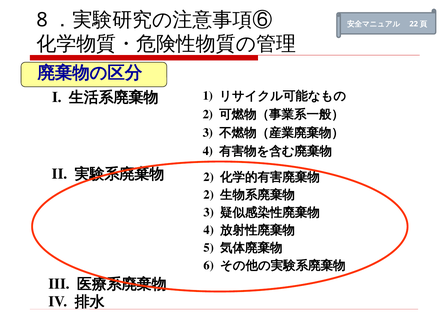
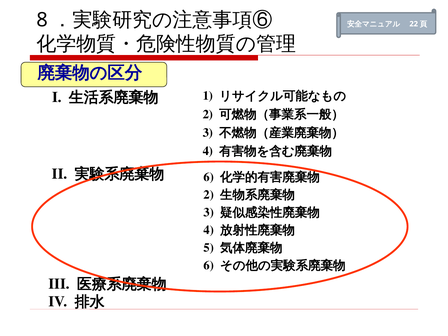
2: 2 -> 6 (209, 177)
